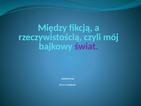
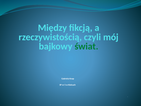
świat colour: purple -> green (86, 46)
